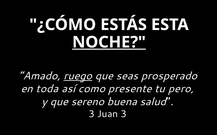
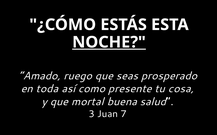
ruego underline: present -> none (78, 76)
pero: pero -> cosa (181, 89)
sereno: sereno -> mortal (88, 102)
Juan 3: 3 -> 7 (124, 114)
